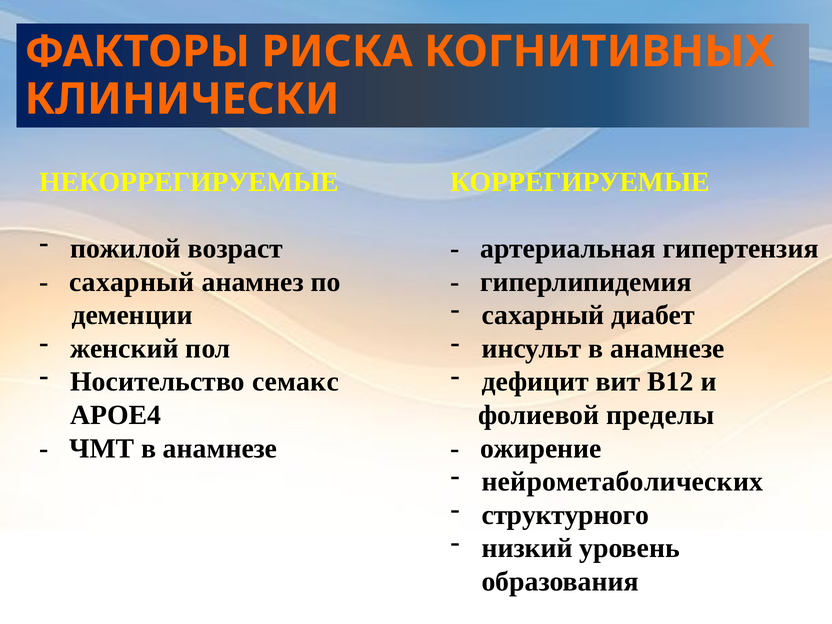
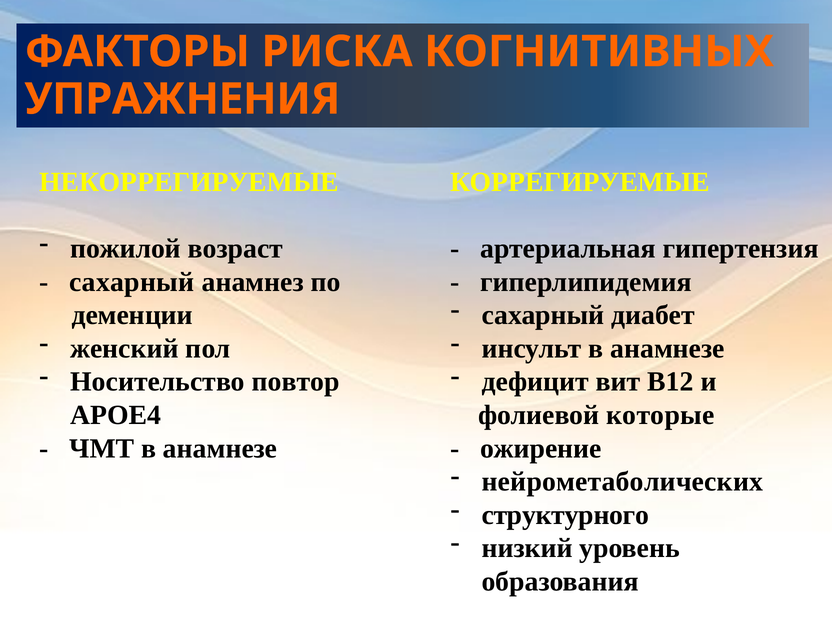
КЛИНИЧЕСКИ: КЛИНИЧЕСКИ -> УПРАЖНЕНИЯ (182, 99)
семакс: семакс -> повтор (296, 382)
пределы: пределы -> которые (660, 415)
